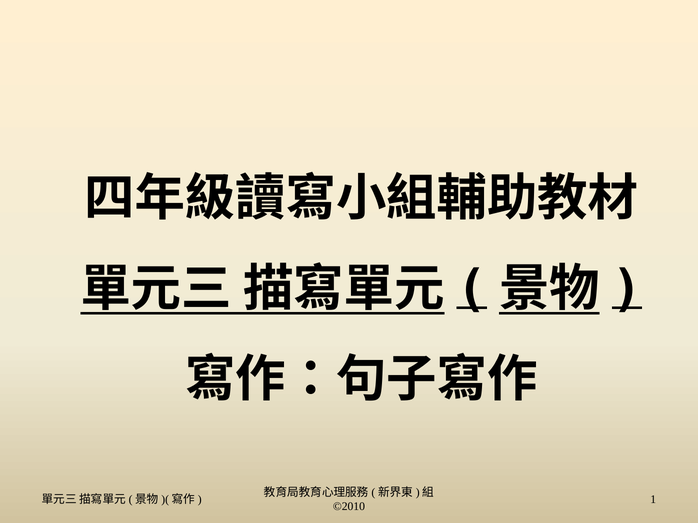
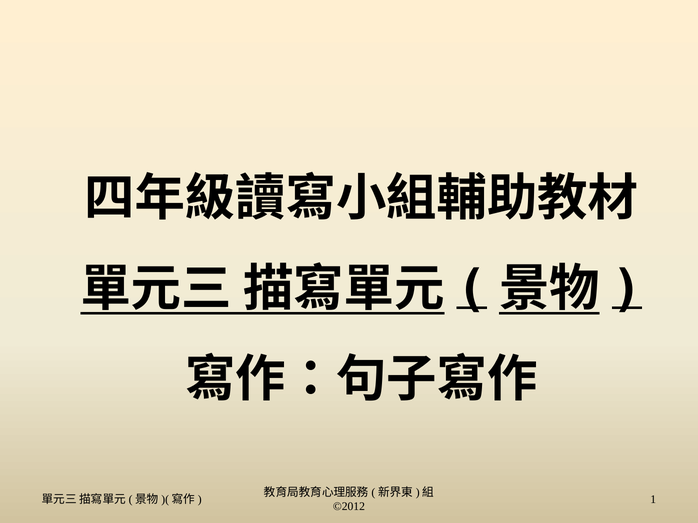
©2010: ©2010 -> ©2012 (349, 507)
